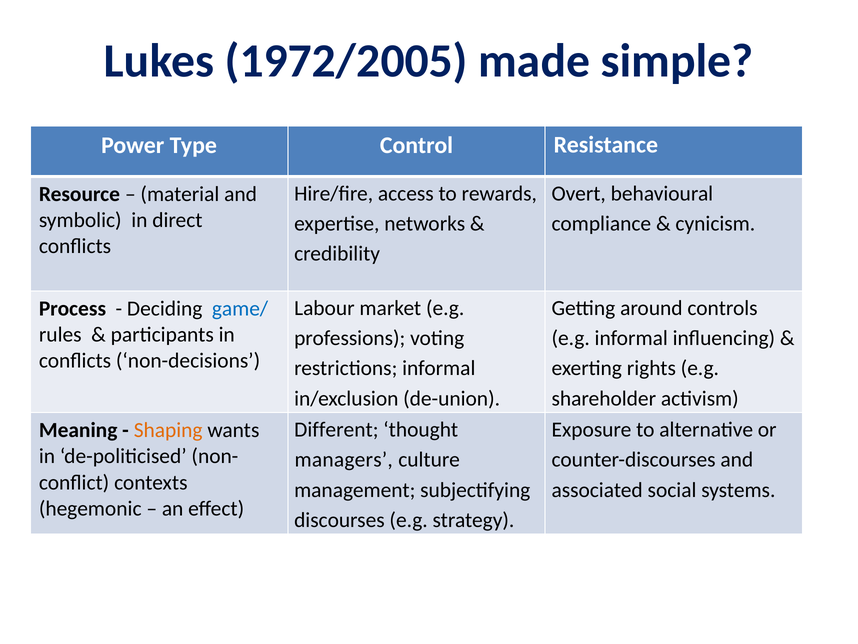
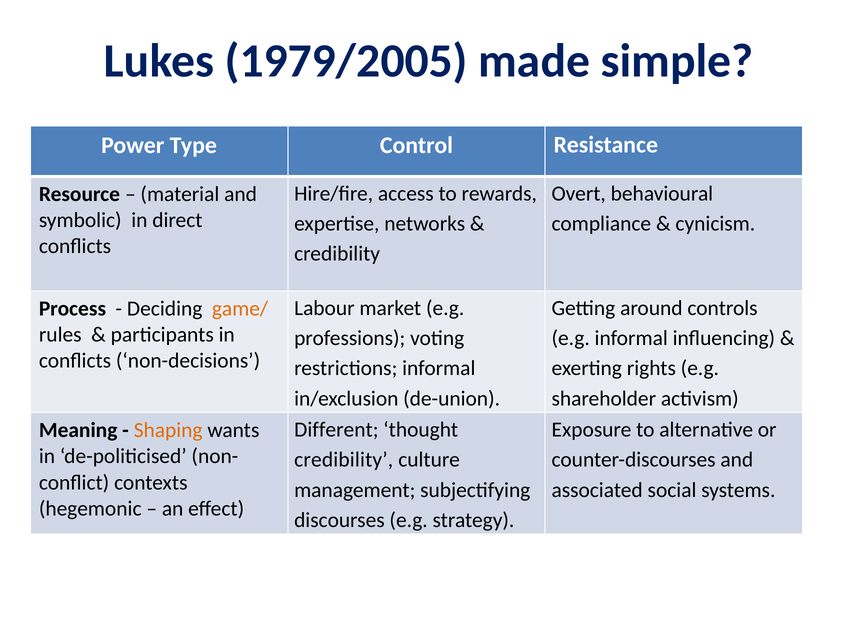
1972/2005: 1972/2005 -> 1979/2005 (346, 61)
game/ colour: blue -> orange (240, 308)
managers: managers -> credibility (344, 459)
